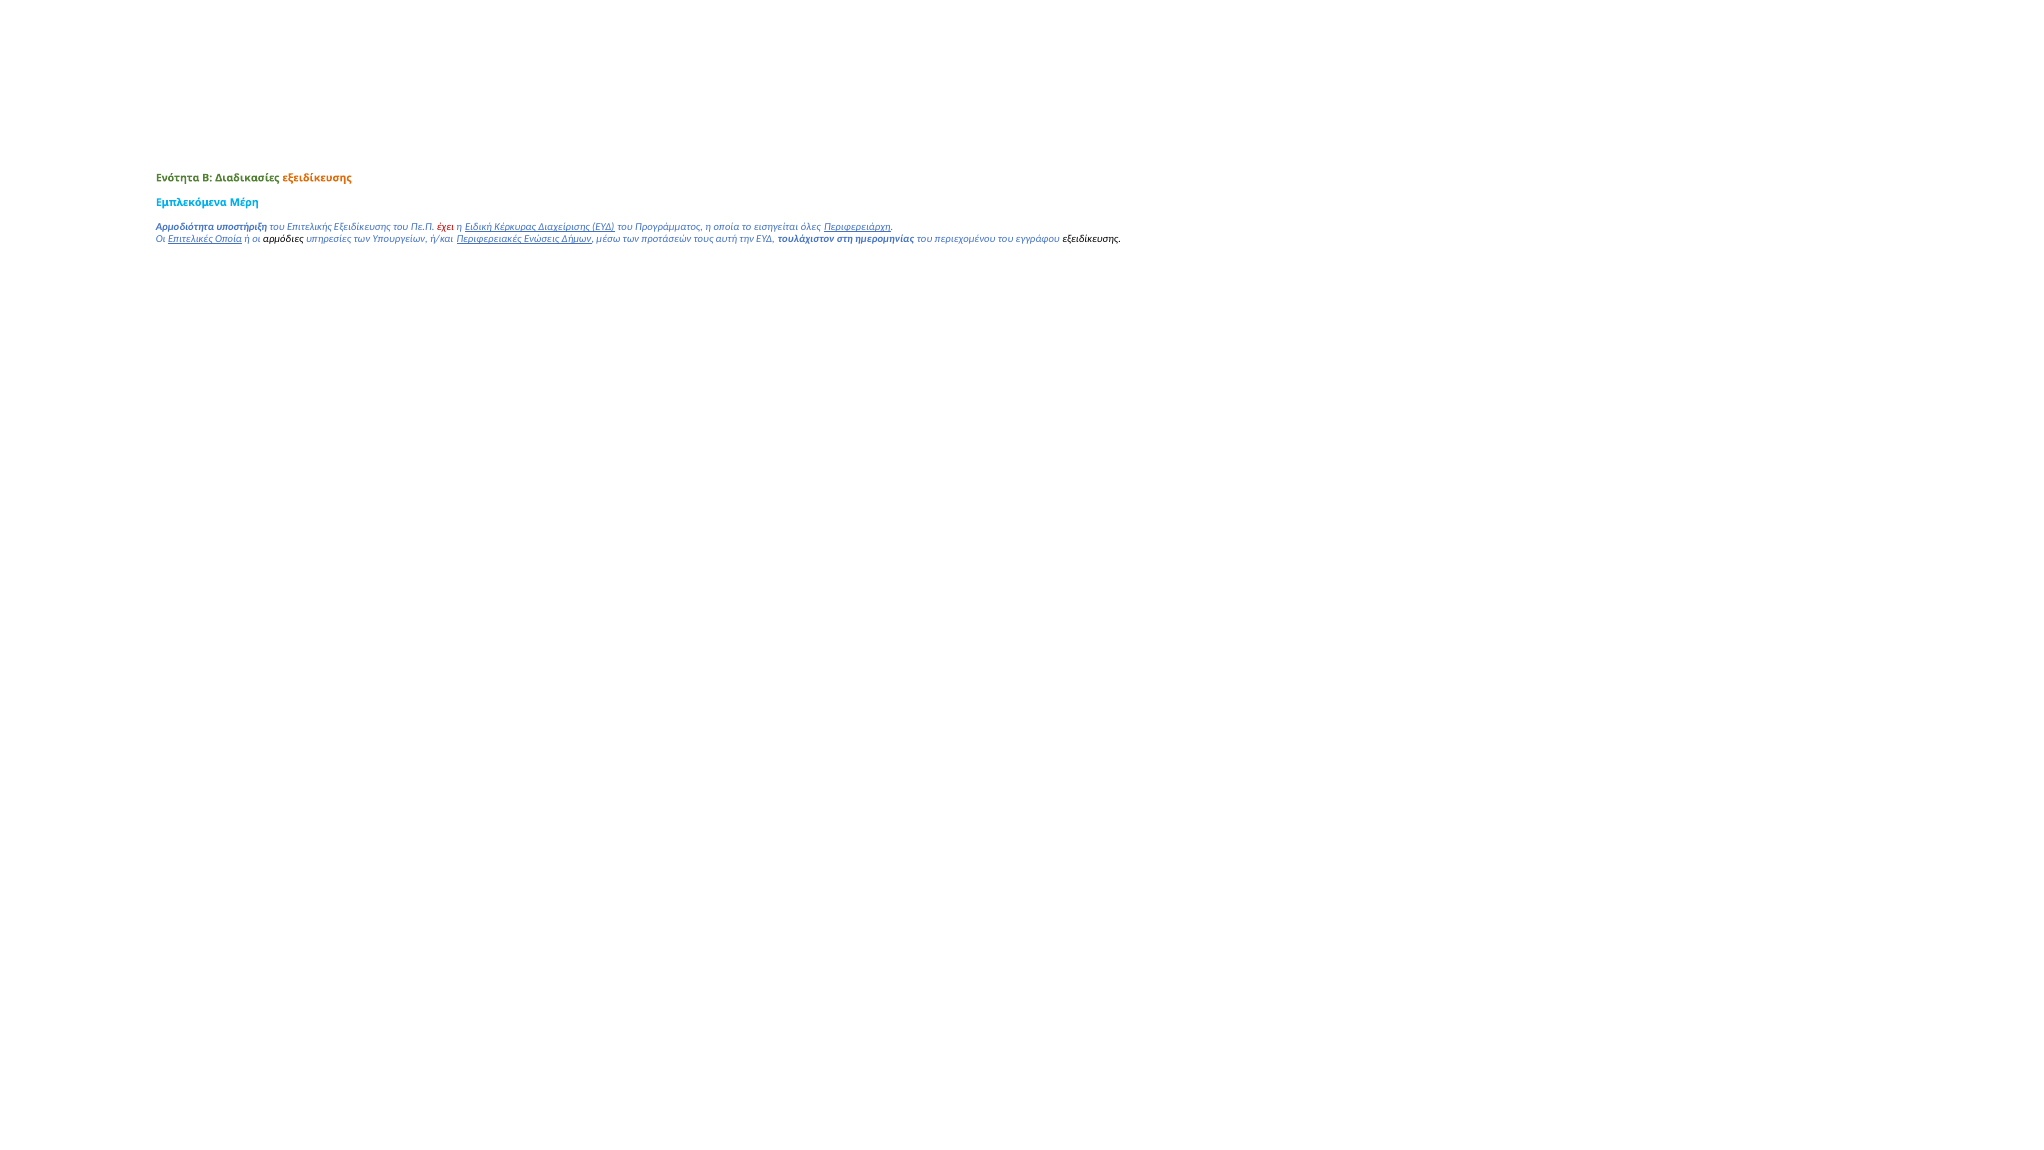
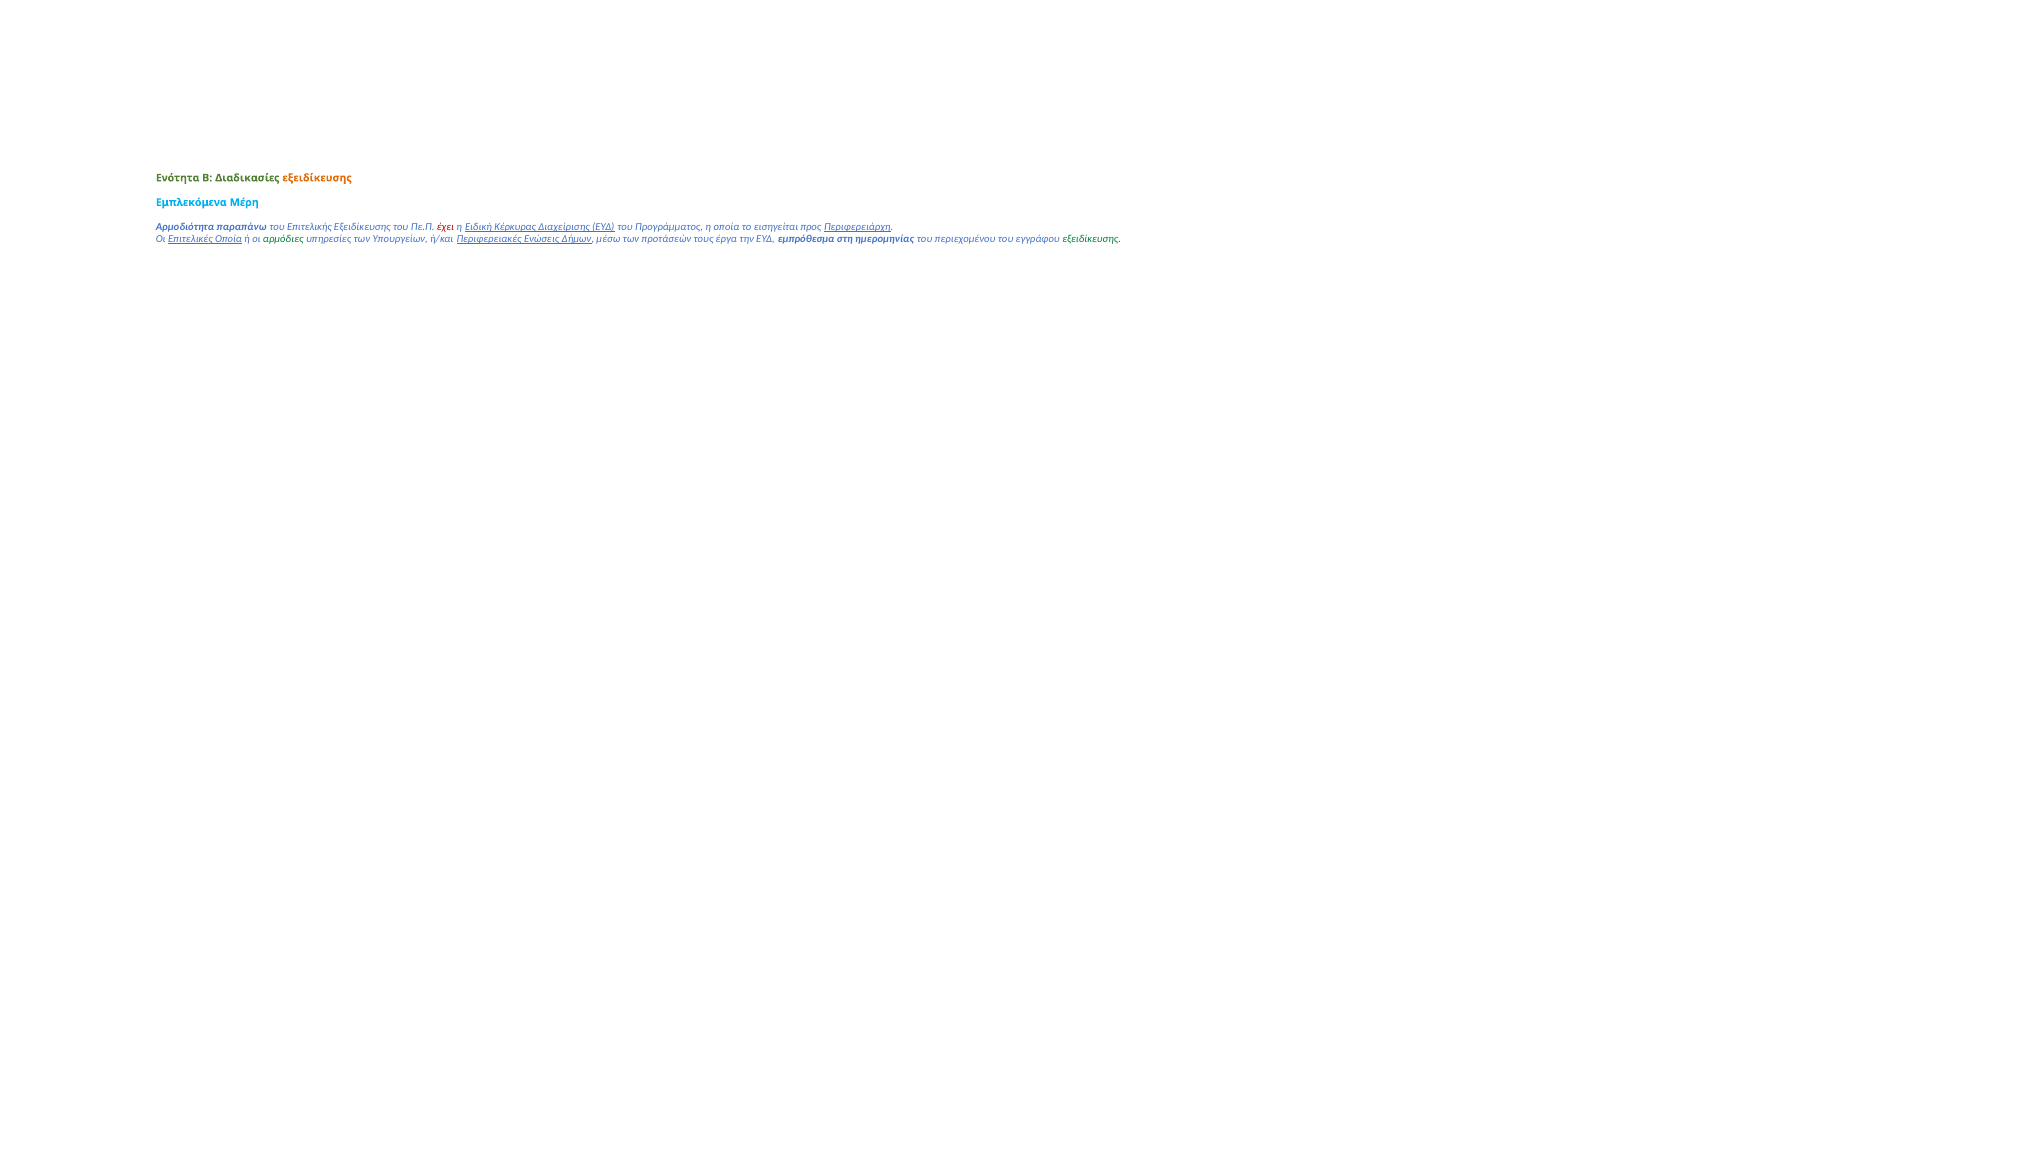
υποστήριξη: υποστήριξη -> παραπάνω (242, 227)
όλες: όλες -> προς (811, 227)
αρμόδιες colour: black -> green (283, 239)
αυτή: αυτή -> έργα (726, 239)
τουλάχιστον: τουλάχιστον -> εμπρόθεσμα (806, 239)
εξειδίκευσης colour: black -> green (1092, 239)
